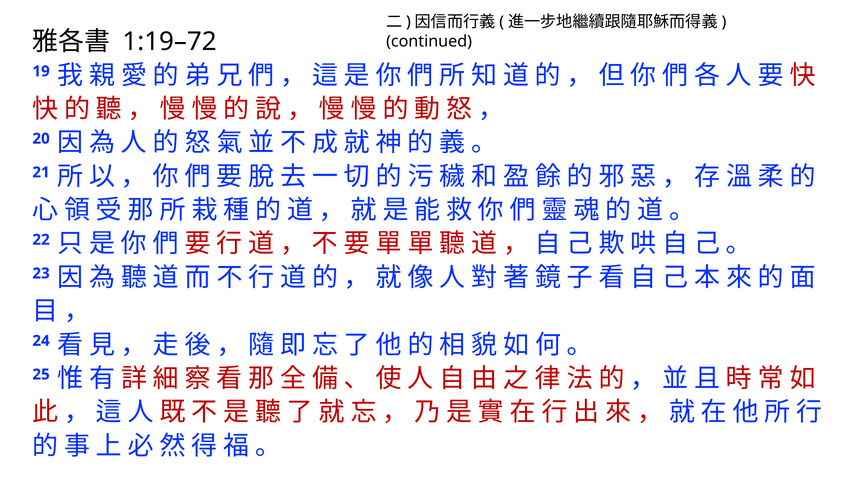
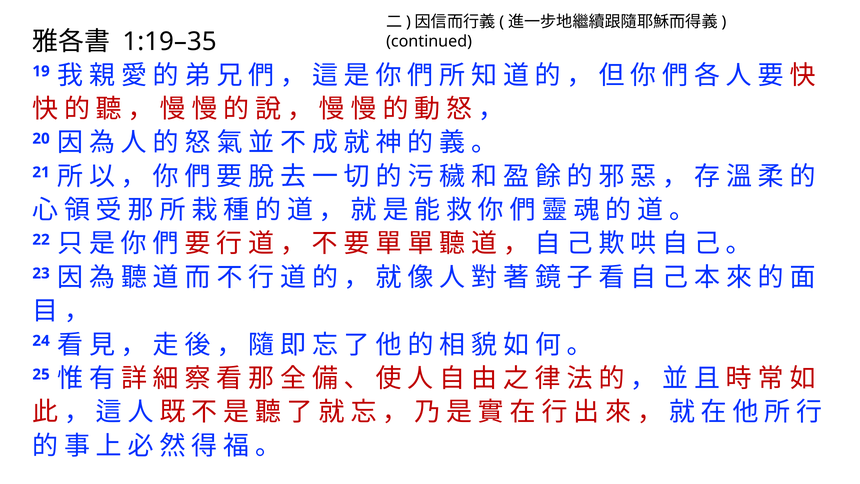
1:19–72: 1:19–72 -> 1:19–35 (170, 42)
